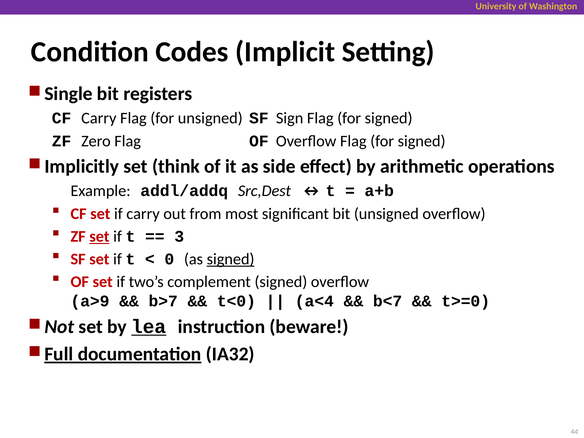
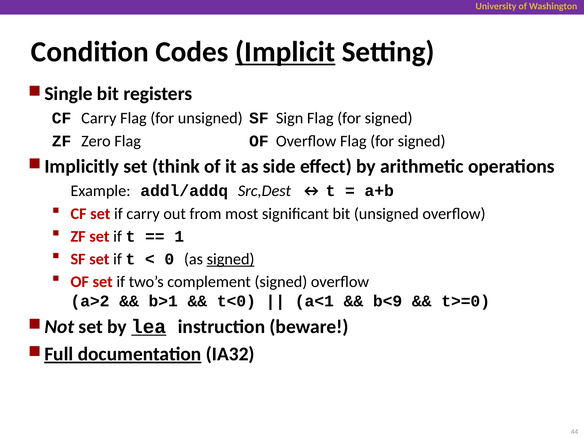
Implicit underline: none -> present (285, 52)
set underline: present -> none (99, 236)
3: 3 -> 1 (179, 236)
a>9: a>9 -> a>2 (90, 301)
b>7: b>7 -> b>1 (163, 301)
a<4: a<4 -> a<1 (314, 301)
b<7: b<7 -> b<9 (388, 301)
